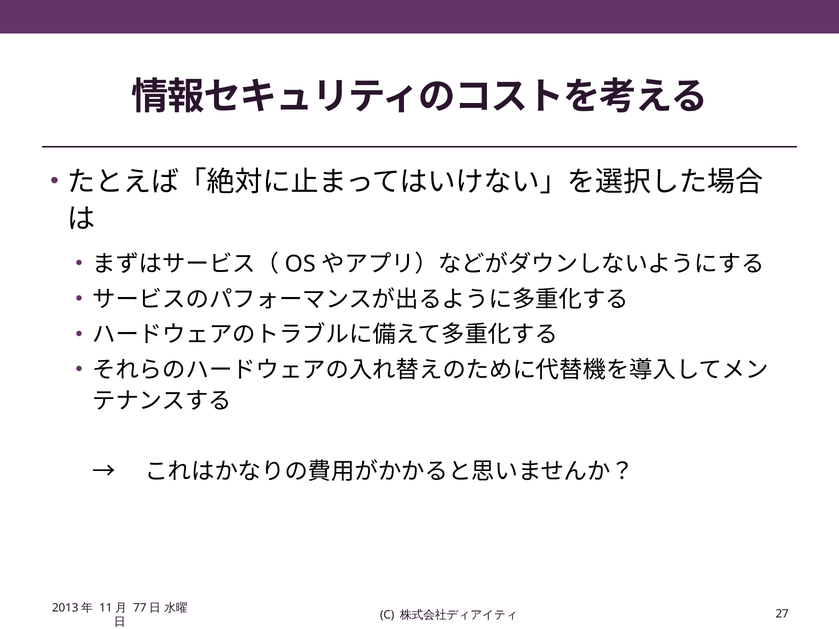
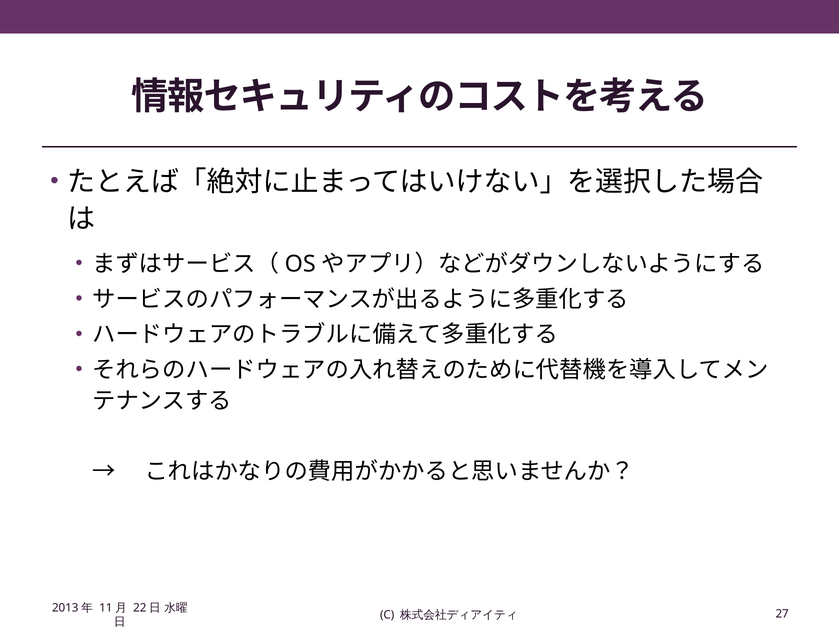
77: 77 -> 22 (140, 608)
